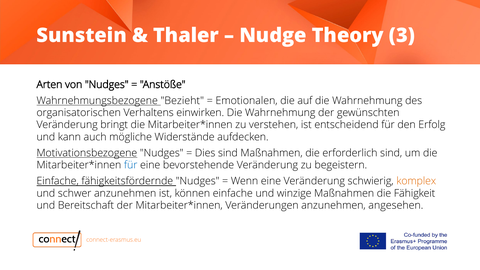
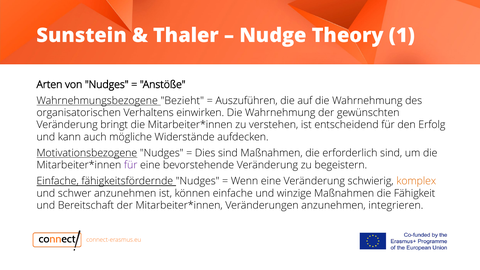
3: 3 -> 1 (402, 35)
Emotionalen: Emotionalen -> Auszuführen (247, 101)
für colour: blue -> purple (131, 165)
angesehen: angesehen -> integrieren (396, 205)
